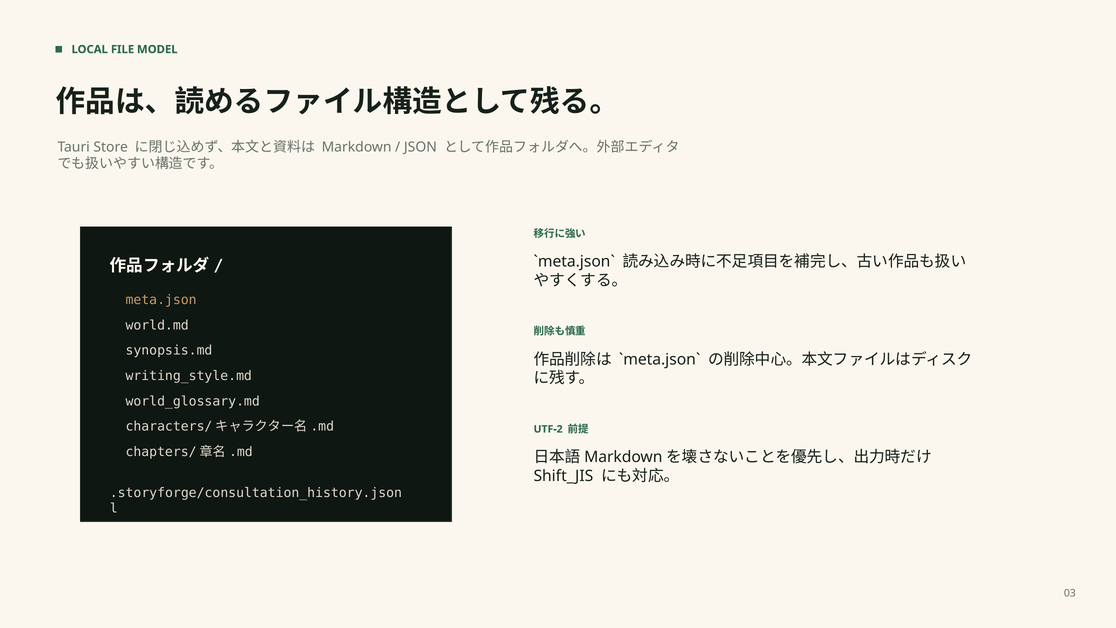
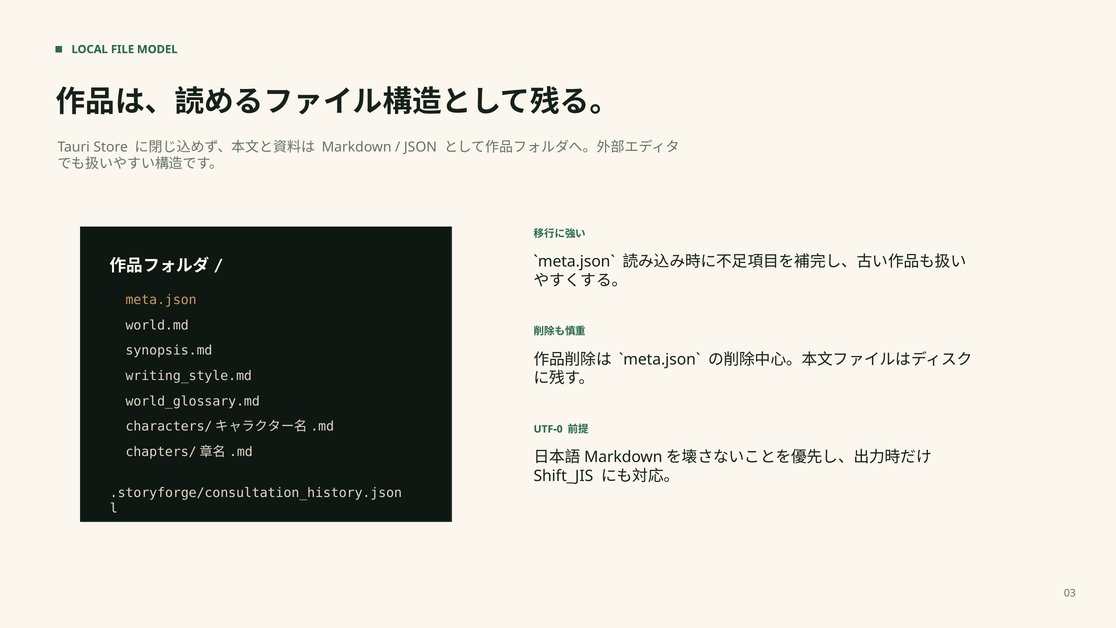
UTF-2: UTF-2 -> UTF-0 (548, 429)
